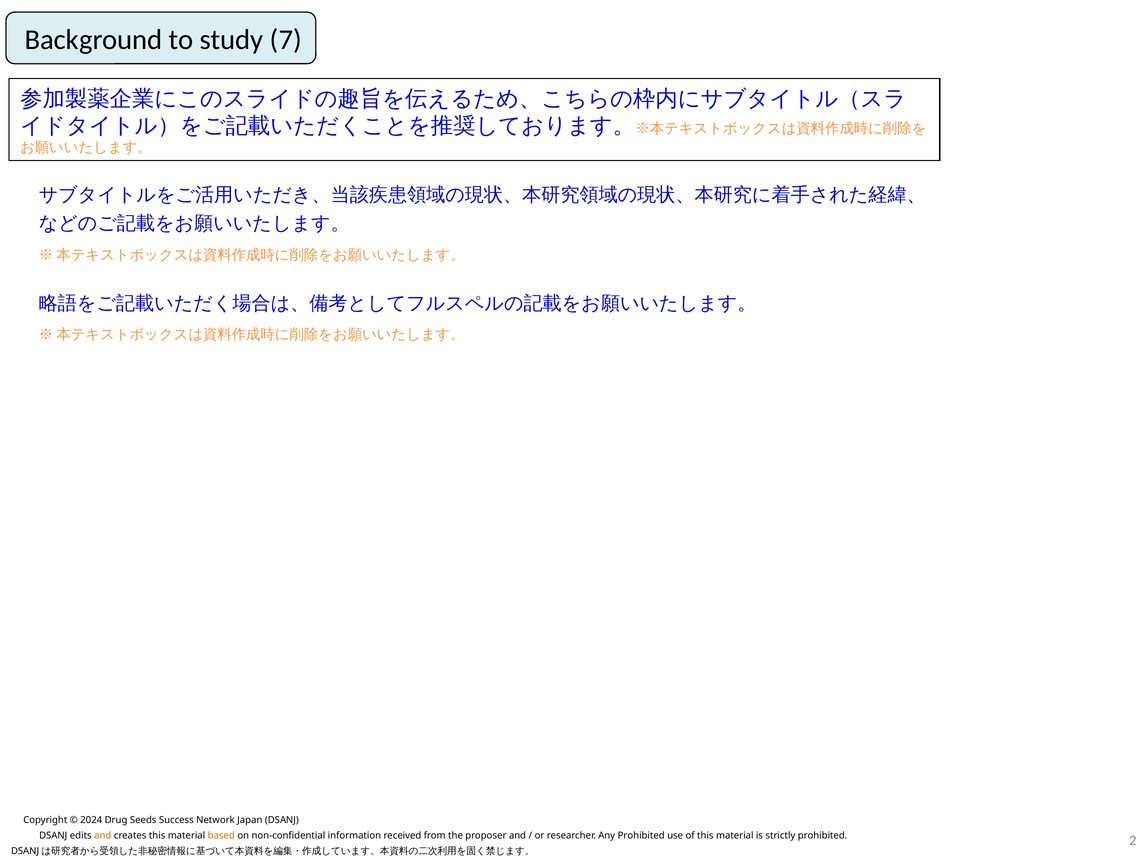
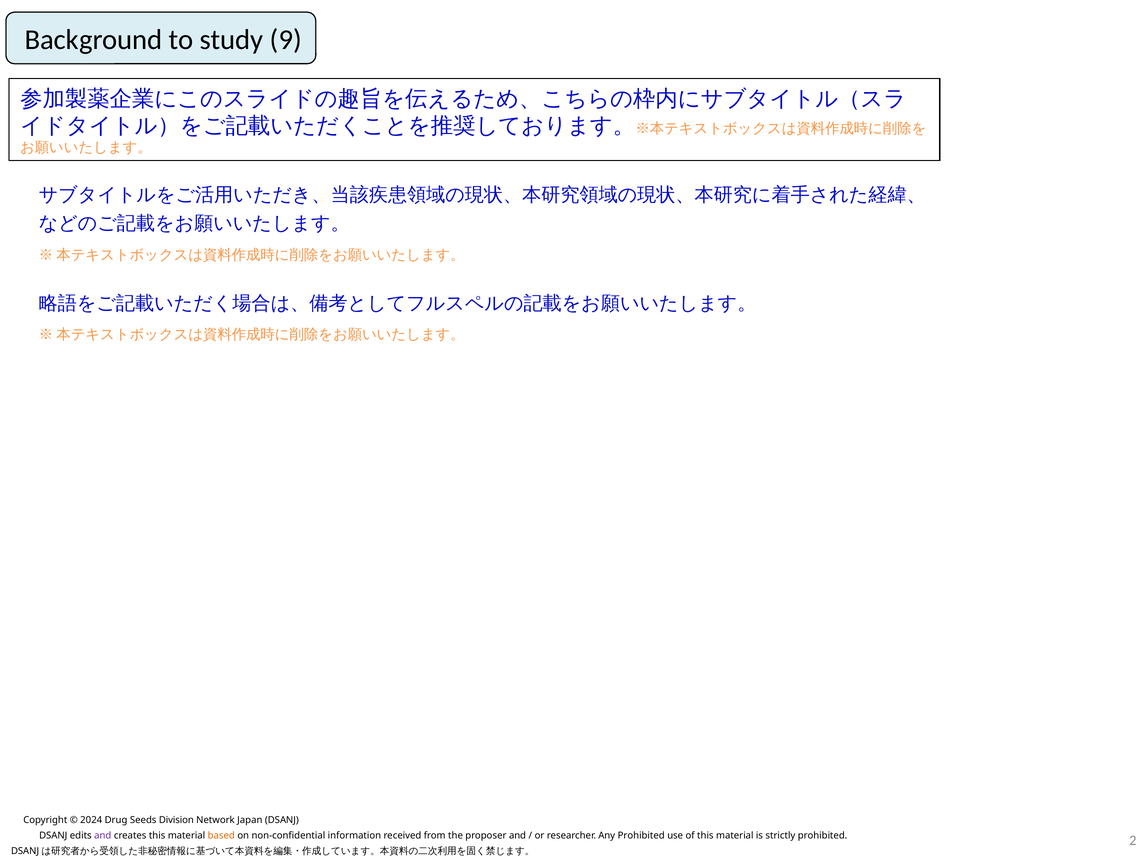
7: 7 -> 9 (286, 40)
Success: Success -> Division (176, 820)
and colour: orange -> purple (103, 836)
